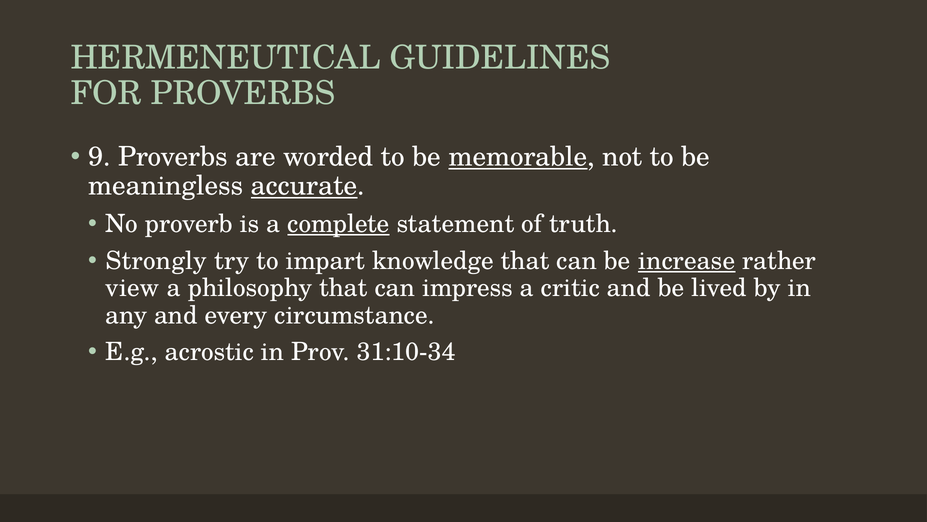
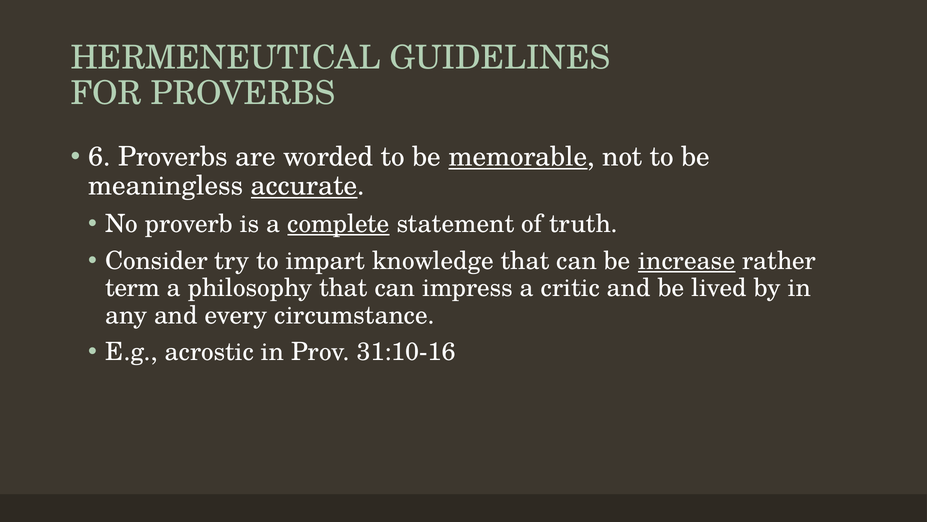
9: 9 -> 6 (99, 157)
Strongly: Strongly -> Consider (157, 261)
view: view -> term (133, 288)
31:10-34: 31:10-34 -> 31:10-16 (406, 352)
